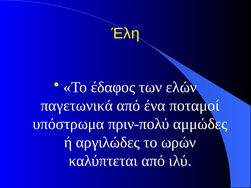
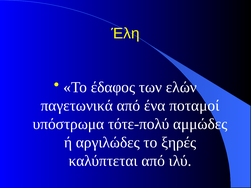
πριν-πολύ: πριν-πολύ -> τότε-πολύ (139, 124)
ωρών: ωρών -> ξηρές (179, 143)
